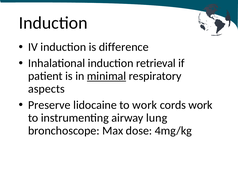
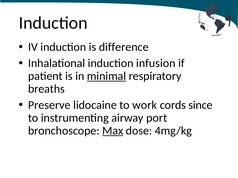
retrieval: retrieval -> infusion (156, 63)
aspects: aspects -> breaths (46, 89)
cords work: work -> since (200, 105)
lung: lung -> port (157, 118)
Max underline: none -> present (113, 131)
